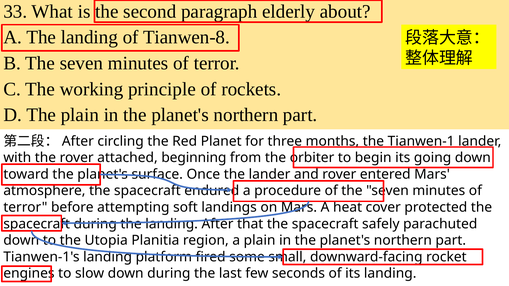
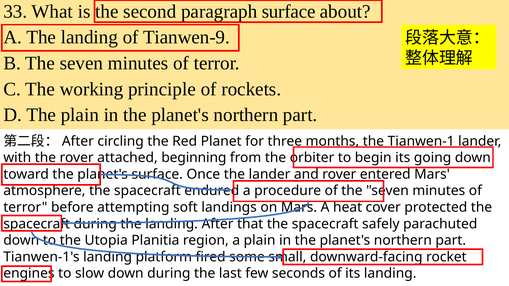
paragraph elderly: elderly -> surface (289, 11)
Tianwen-8: Tianwen-8 -> Tianwen-9 (186, 37)
